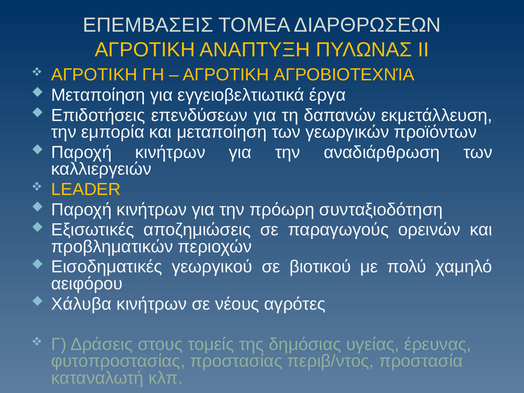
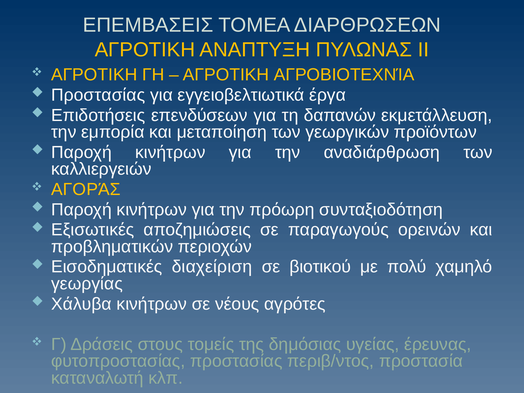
Μεταποίηση: Μεταποίηση -> Προστασίας (98, 95)
LEADER: LEADER -> ΑΓΟΡΆΣ (86, 189)
γεωργικού: γεωργικού -> διαχείριση (212, 267)
αειφόρου: αειφόρου -> γεωργίας (87, 284)
